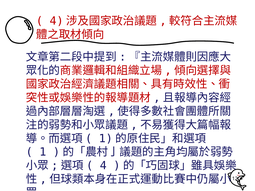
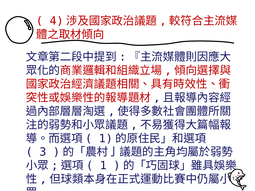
1: 1 -> 3 (43, 152)
4: 4 -> 1 (103, 166)
